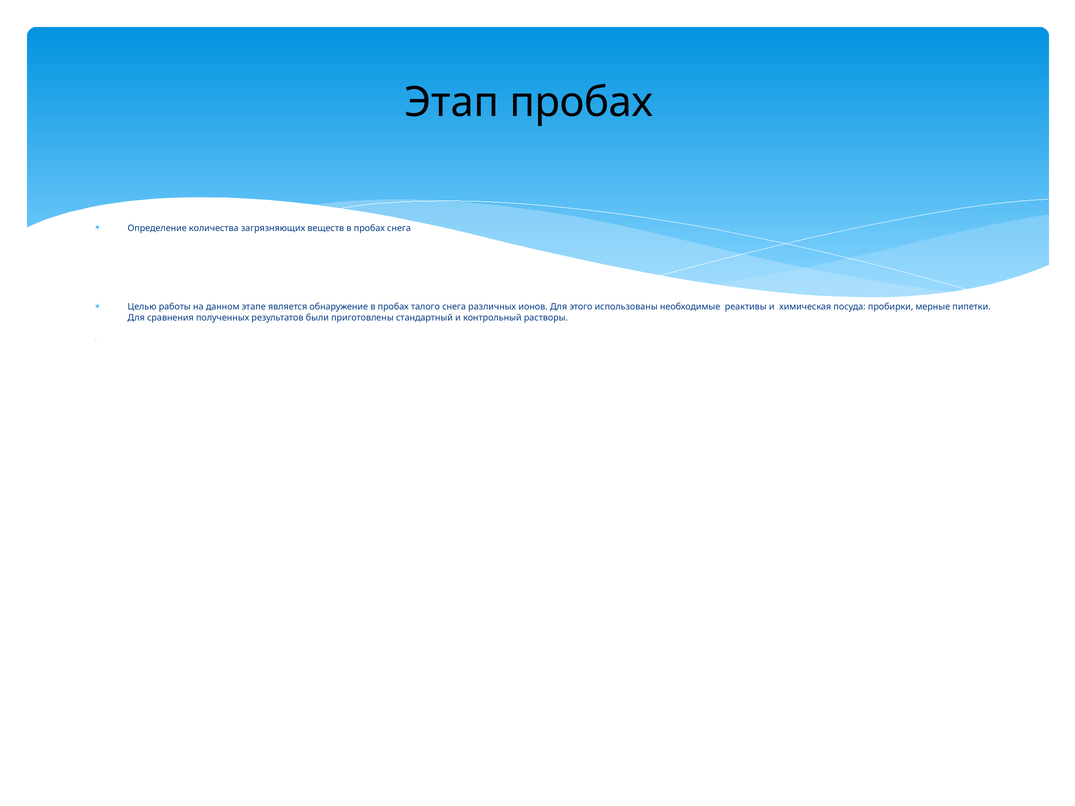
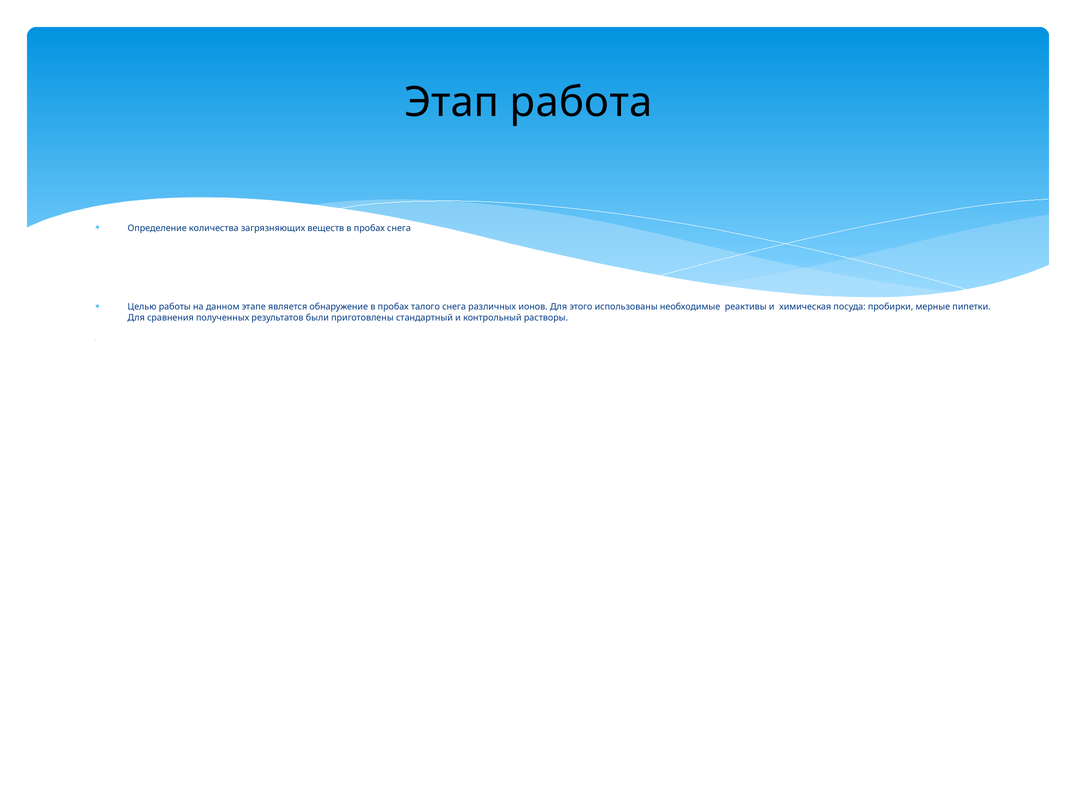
Этап пробах: пробах -> работа (581, 103)
